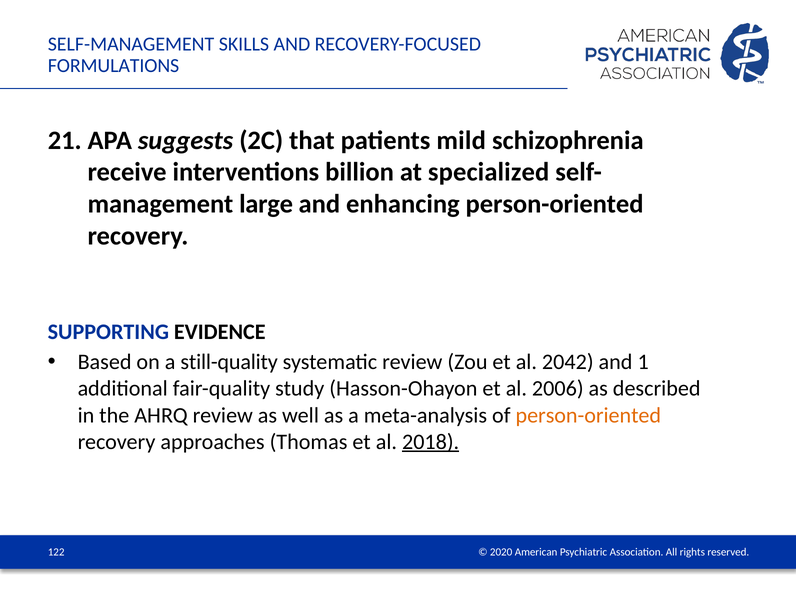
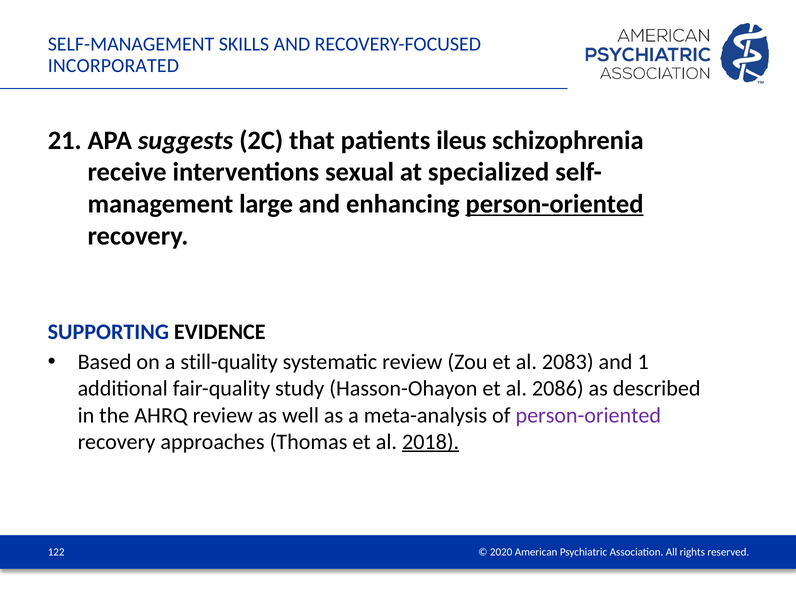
FORMULATIONS: FORMULATIONS -> INCORPORATED (113, 66)
mild: mild -> ileus (461, 140)
billion: billion -> sexual (360, 172)
person-oriented underline: none -> present (555, 204)
2042: 2042 -> 2083 (568, 362)
2006: 2006 -> 2086 (558, 389)
person-oriented colour: orange -> purple (588, 415)
